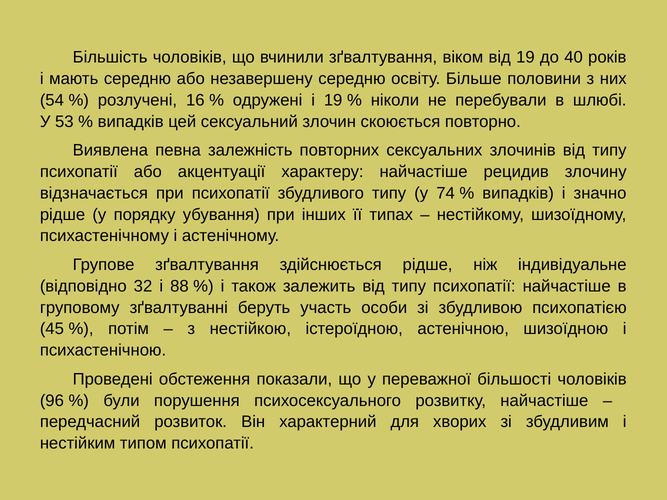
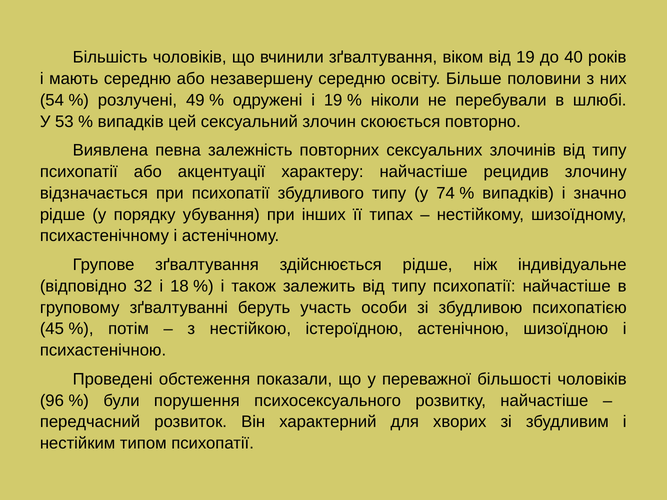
16: 16 -> 49 (195, 100)
88: 88 -> 18 (179, 286)
